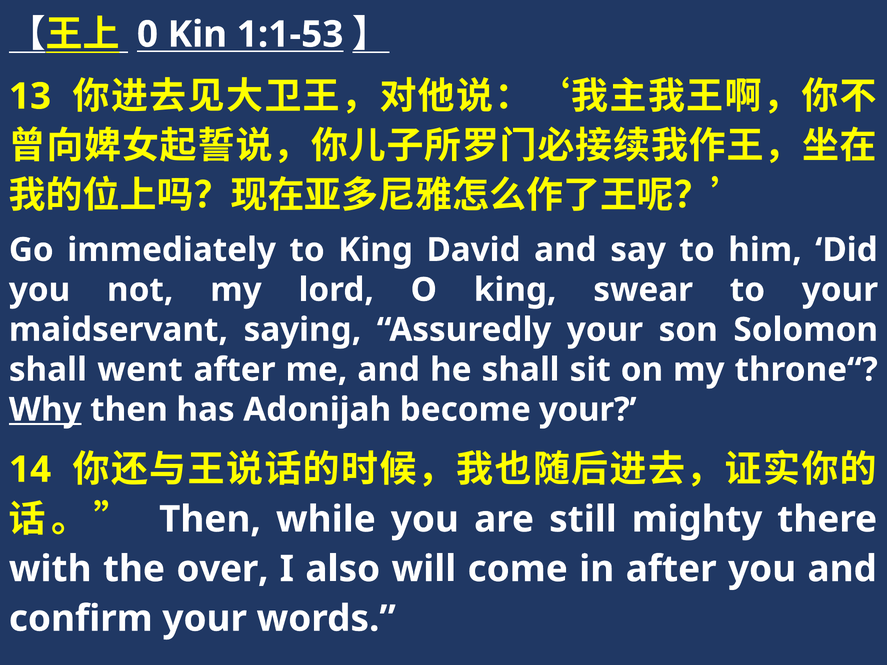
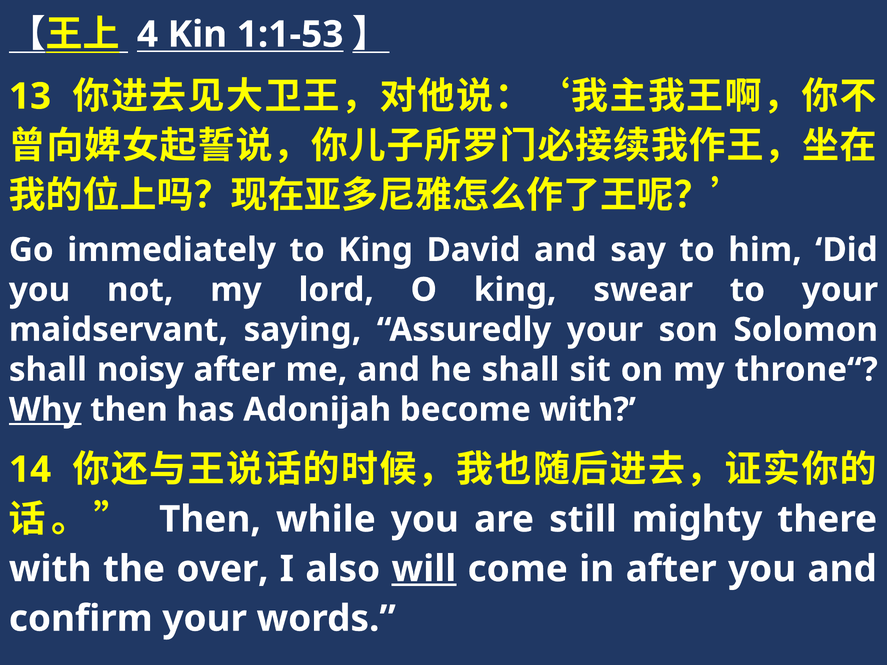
0: 0 -> 4 (147, 34)
went: went -> noisy (140, 370)
become your: your -> with (588, 410)
will underline: none -> present (424, 569)
